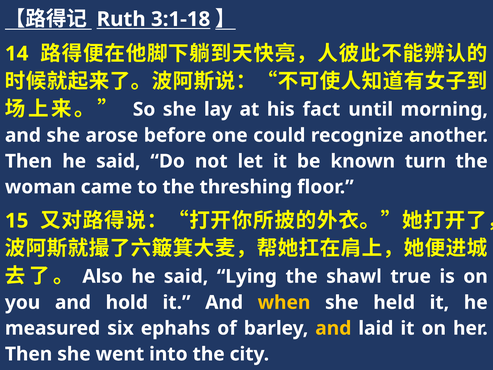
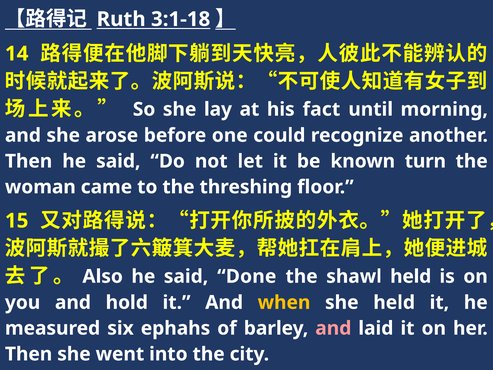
Lying: Lying -> Done (247, 276)
shawl true: true -> held (411, 276)
and colour: yellow -> pink (333, 328)
